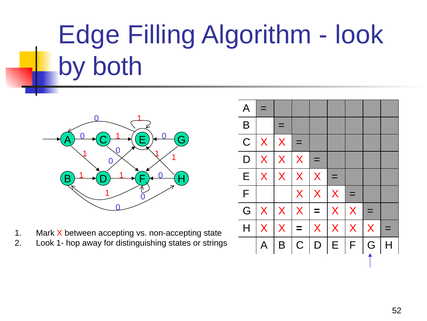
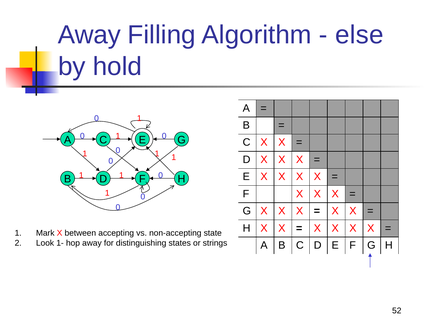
Edge: Edge -> Away (89, 35)
look: look -> else (359, 35)
both: both -> hold (117, 66)
